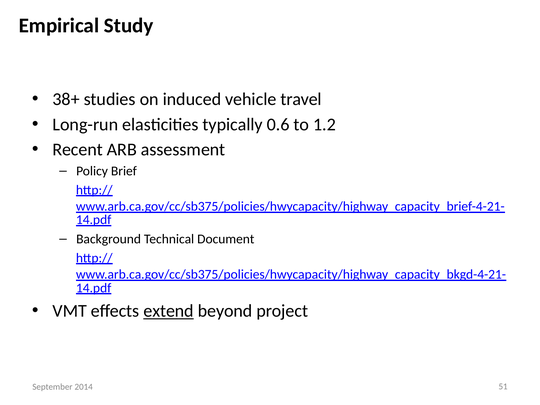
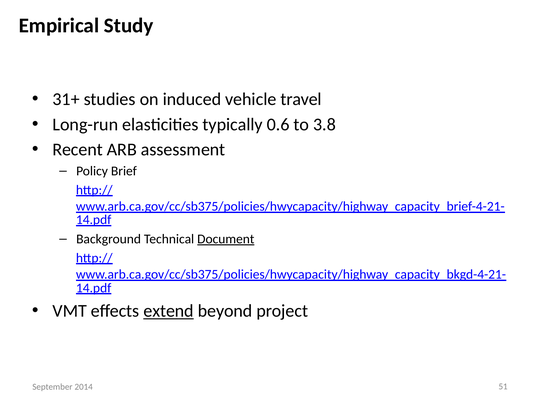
38+: 38+ -> 31+ (66, 99)
1.2: 1.2 -> 3.8 (324, 125)
Document underline: none -> present (226, 239)
